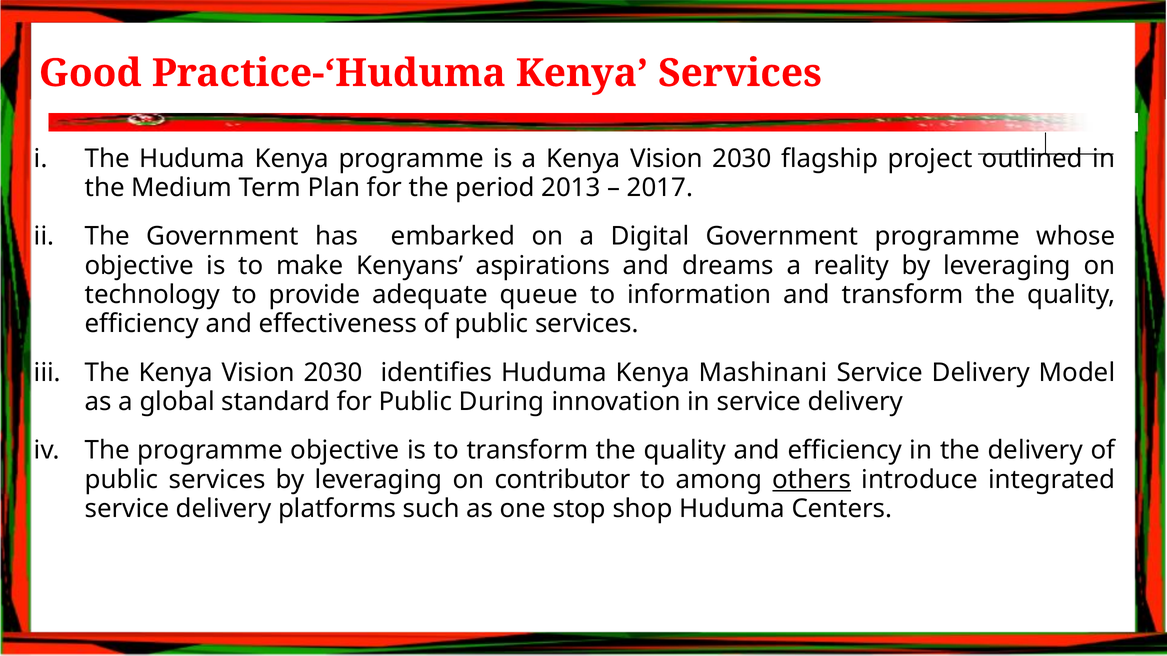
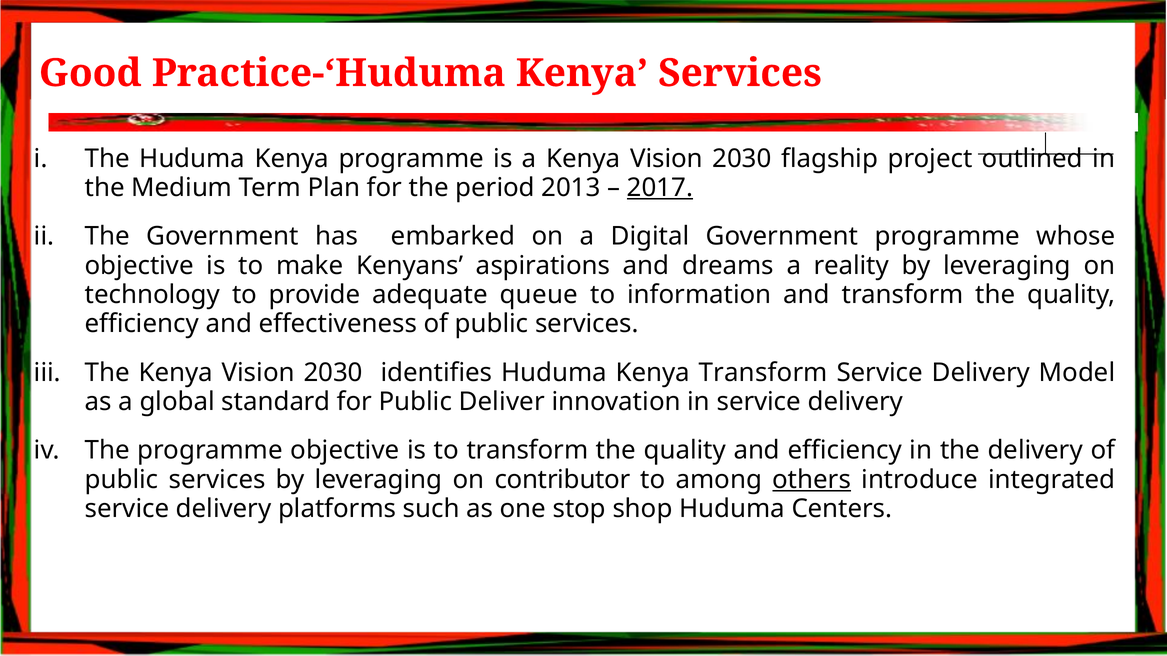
2017 underline: none -> present (660, 188)
Kenya Mashinani: Mashinani -> Transform (763, 373)
During: During -> Deliver (502, 402)
